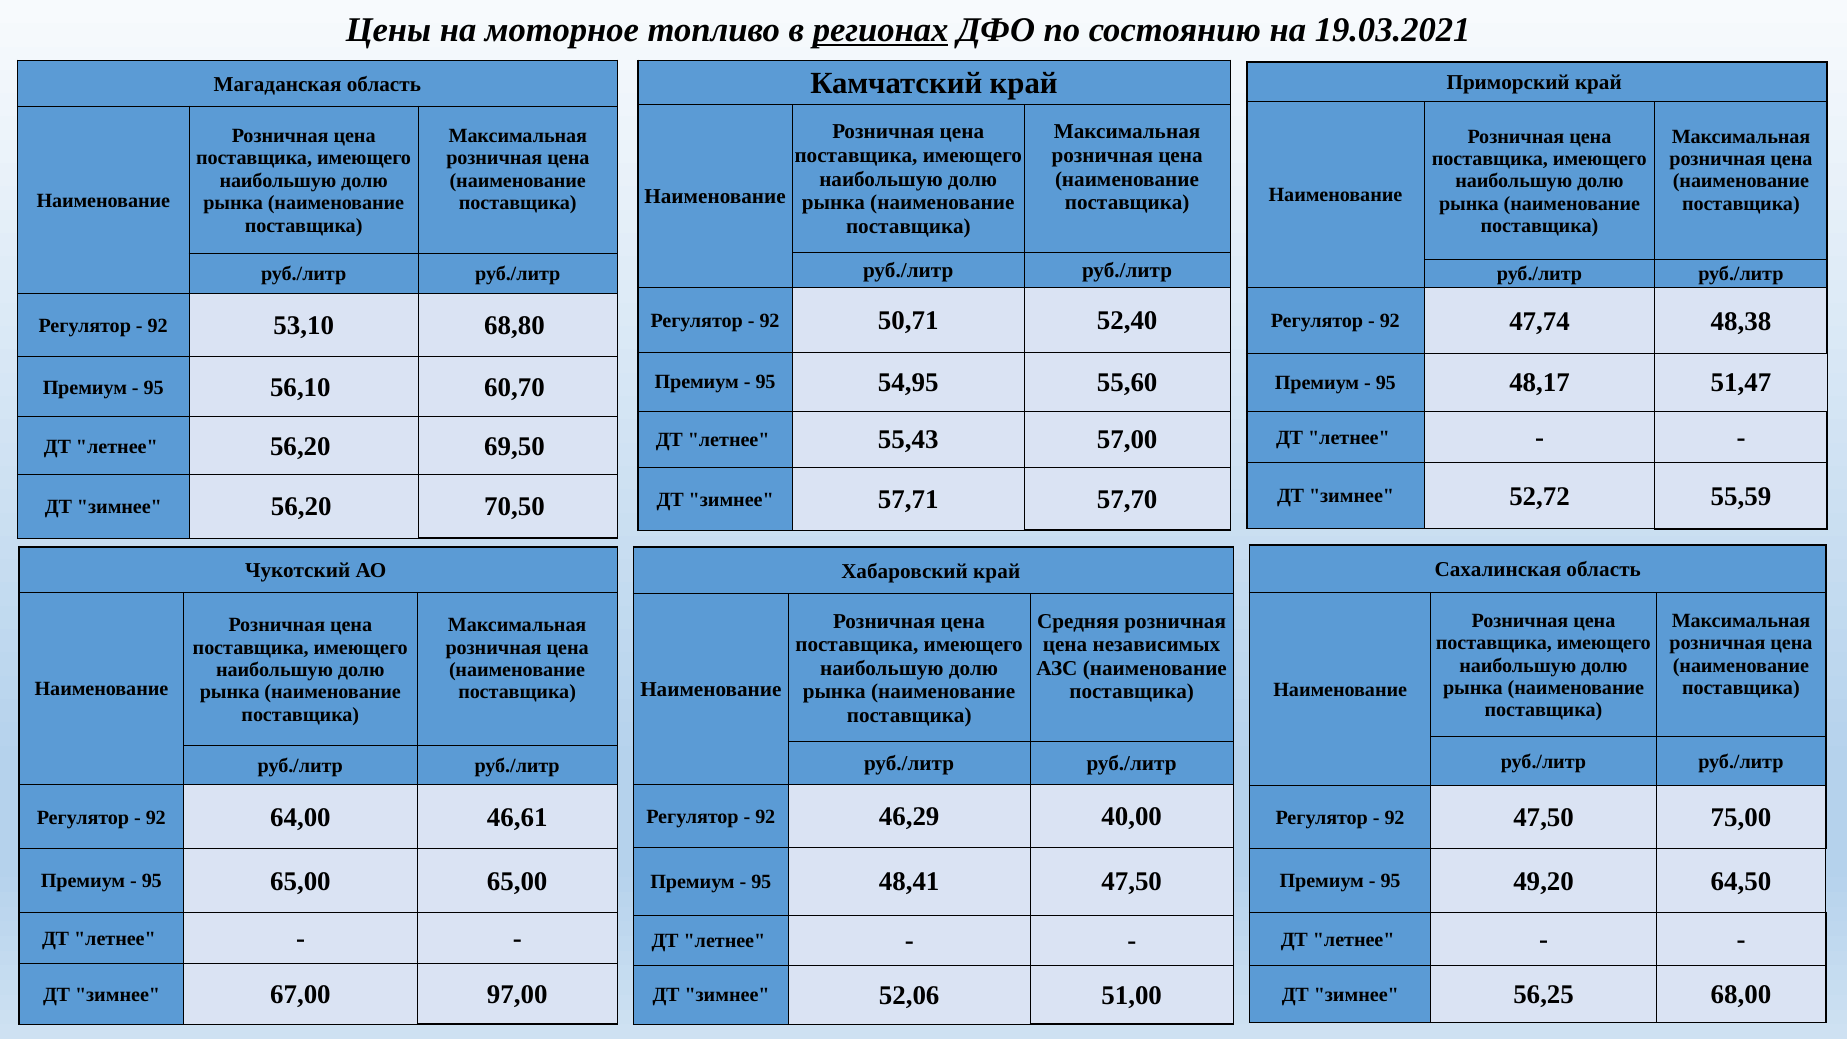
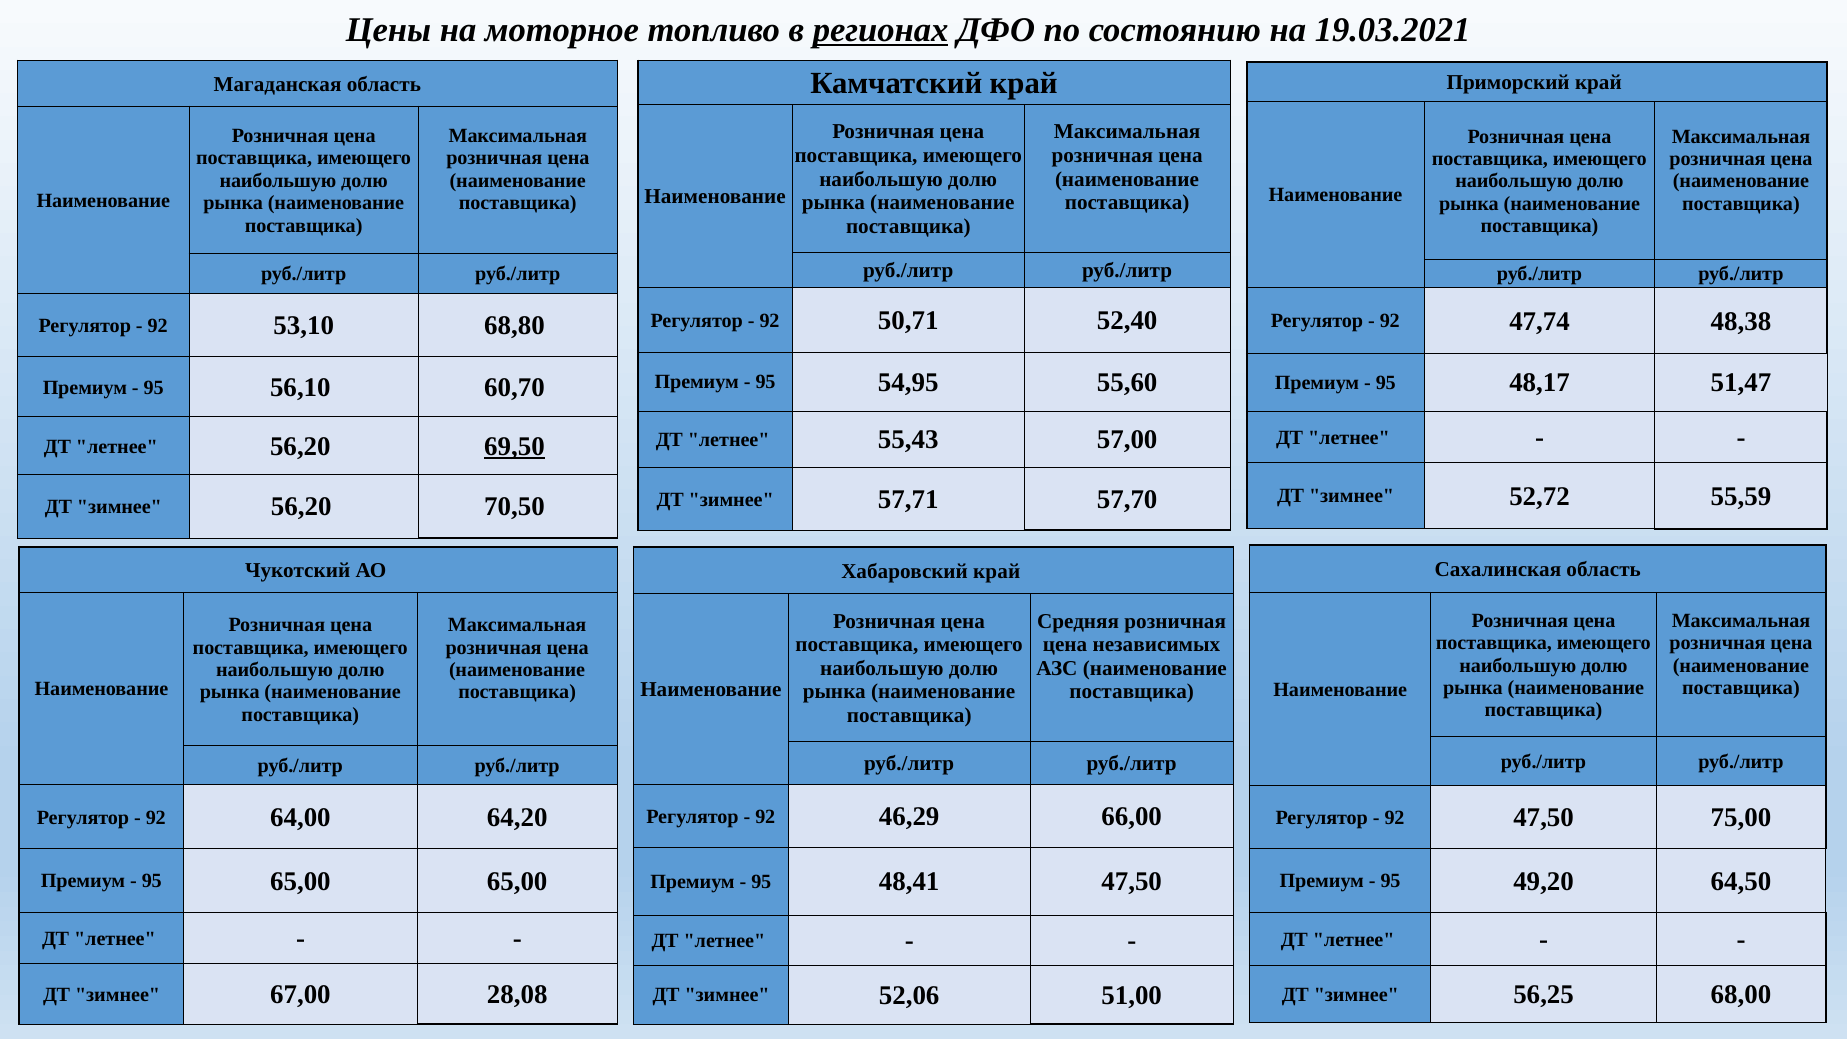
69,50 underline: none -> present (515, 446)
40,00: 40,00 -> 66,00 (1132, 816)
46,61: 46,61 -> 64,20 (517, 817)
97,00: 97,00 -> 28,08 (517, 995)
